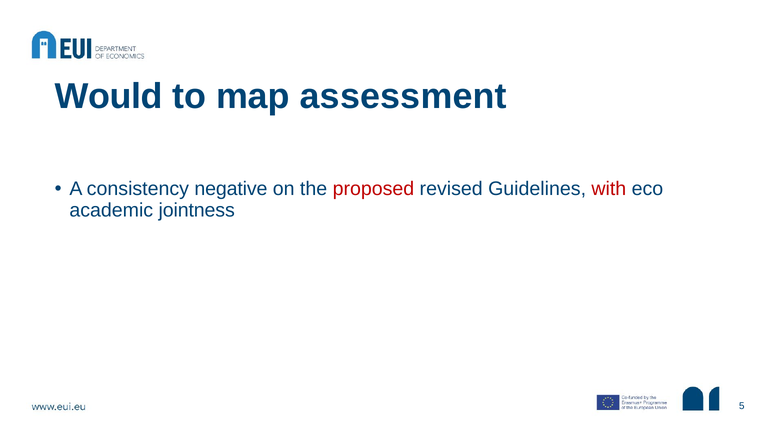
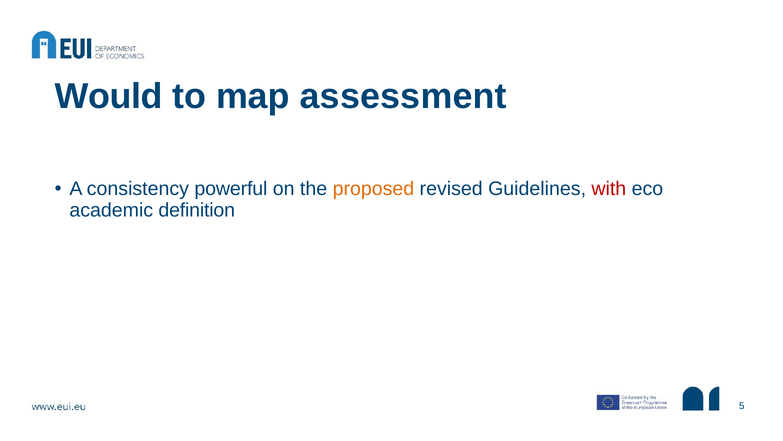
negative: negative -> powerful (231, 189)
proposed colour: red -> orange (373, 189)
jointness: jointness -> definition (197, 210)
